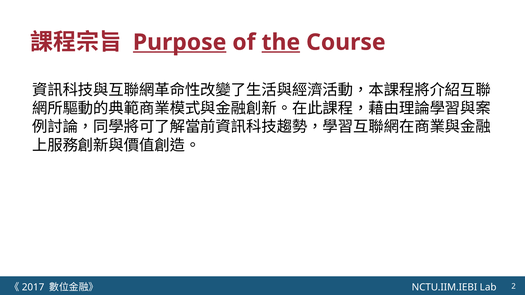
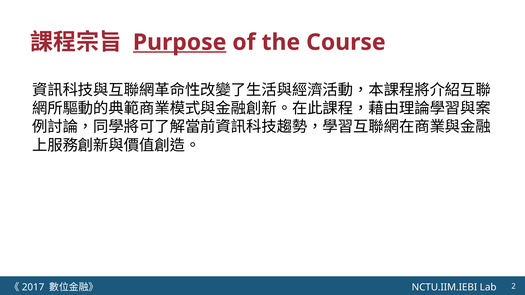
the underline: present -> none (281, 42)
